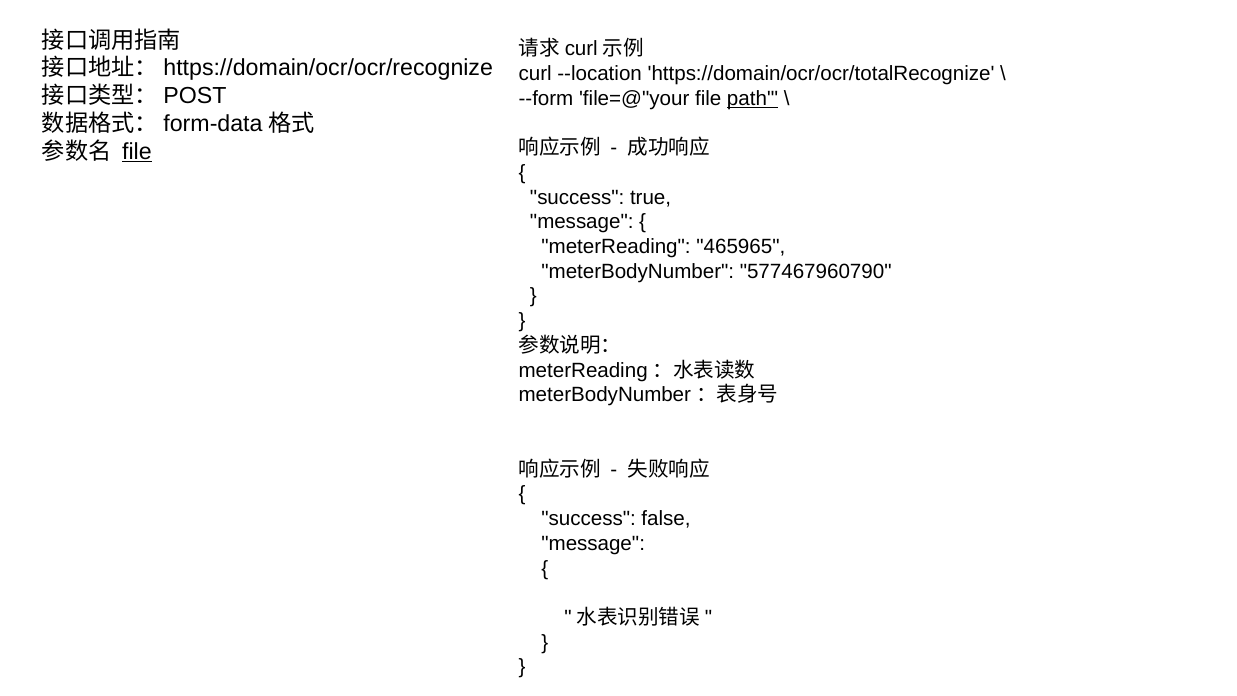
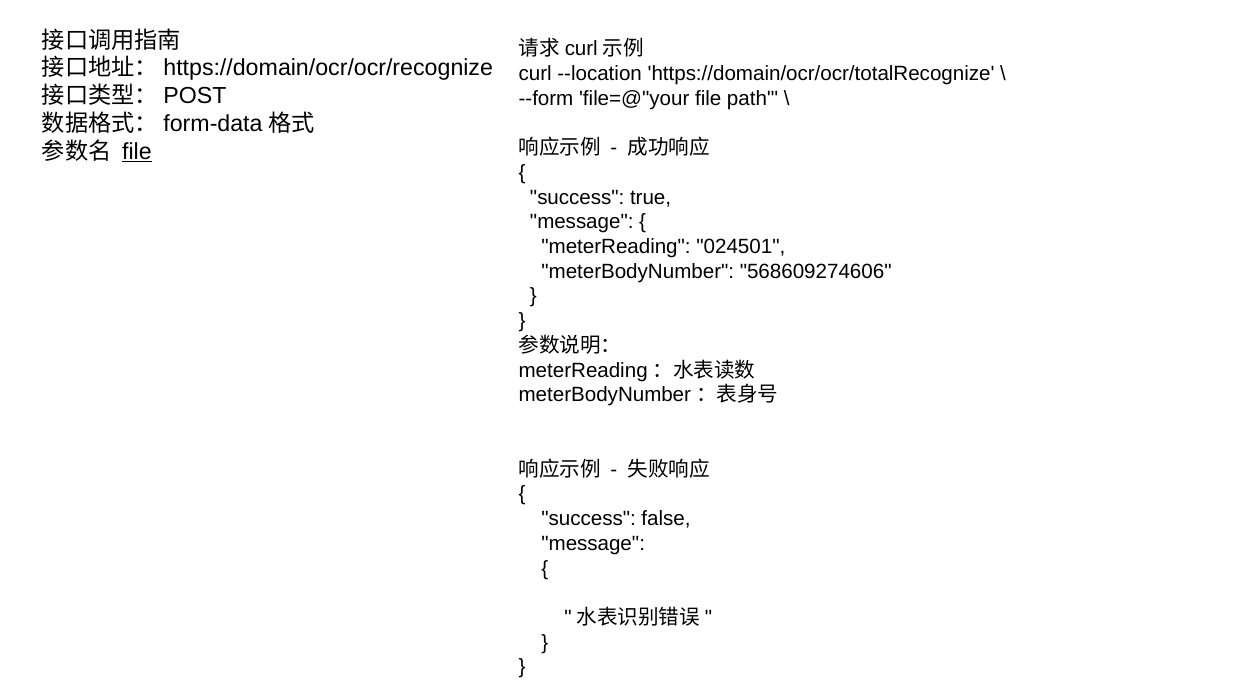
path underline: present -> none (753, 98)
465965: 465965 -> 024501 (741, 247)
577467960790: 577467960790 -> 568609274606 (816, 271)
